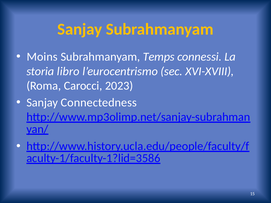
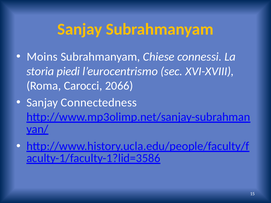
Temps: Temps -> Chiese (159, 57)
libro: libro -> piedi (68, 71)
2023: 2023 -> 2066 (119, 86)
